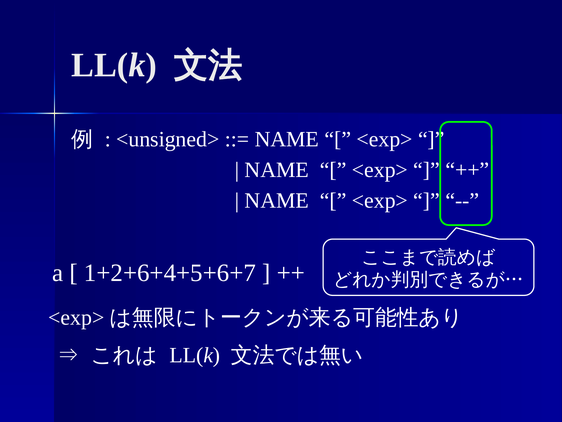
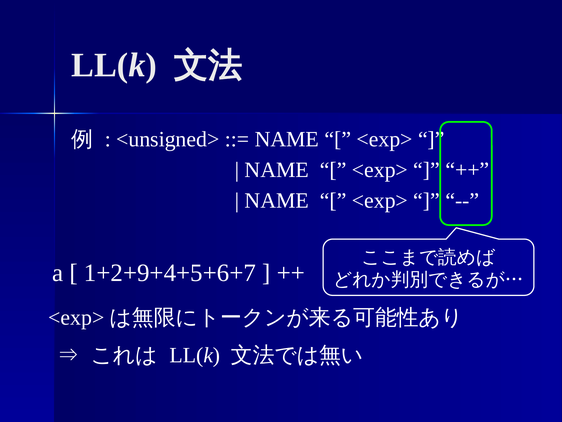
1+2+6+4+5+6+7: 1+2+6+4+5+6+7 -> 1+2+9+4+5+6+7 (170, 273)
